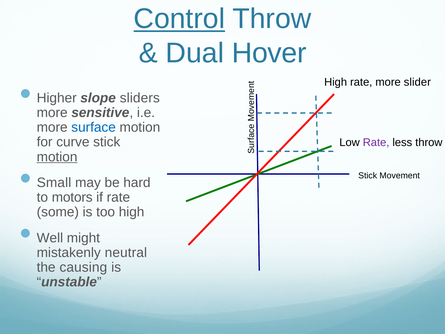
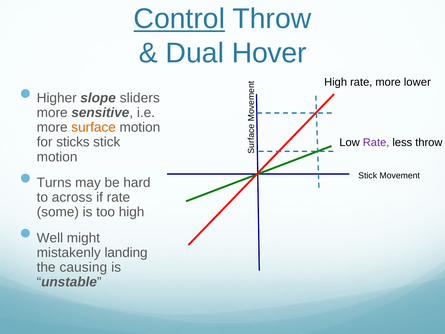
slider: slider -> lower (417, 82)
surface colour: blue -> orange (94, 127)
curve: curve -> sticks (73, 142)
motion underline: present -> none (57, 157)
Small: Small -> Turns (54, 183)
motors: motors -> across (72, 197)
neutral: neutral -> landing (126, 252)
